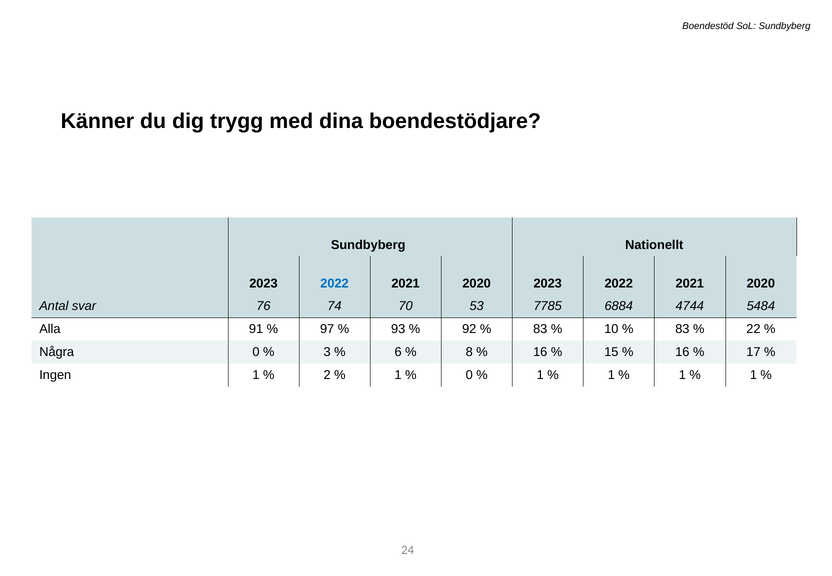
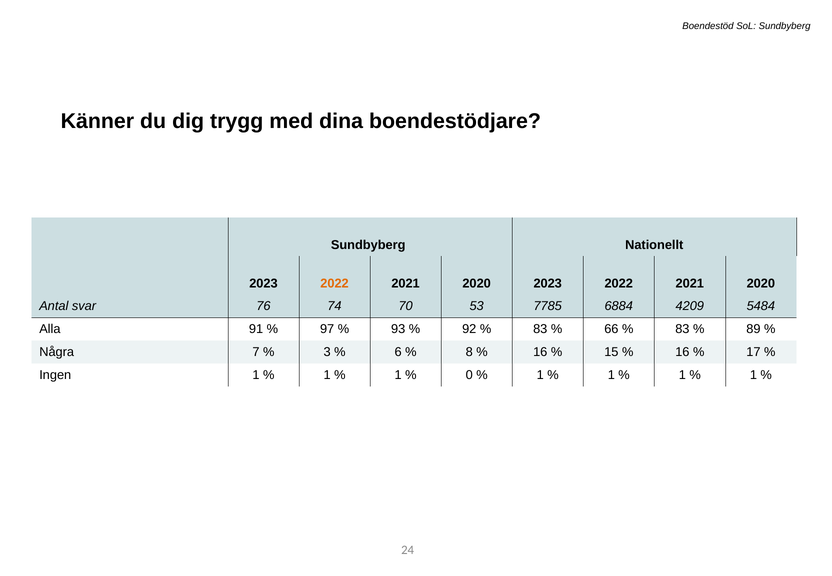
2022 colour: blue -> orange (335, 284)
4744: 4744 -> 4209 (690, 306)
10: 10 -> 66 (611, 329)
22: 22 -> 89 (753, 329)
Några 0: 0 -> 7 (256, 352)
2: 2 -> 1 (327, 375)
